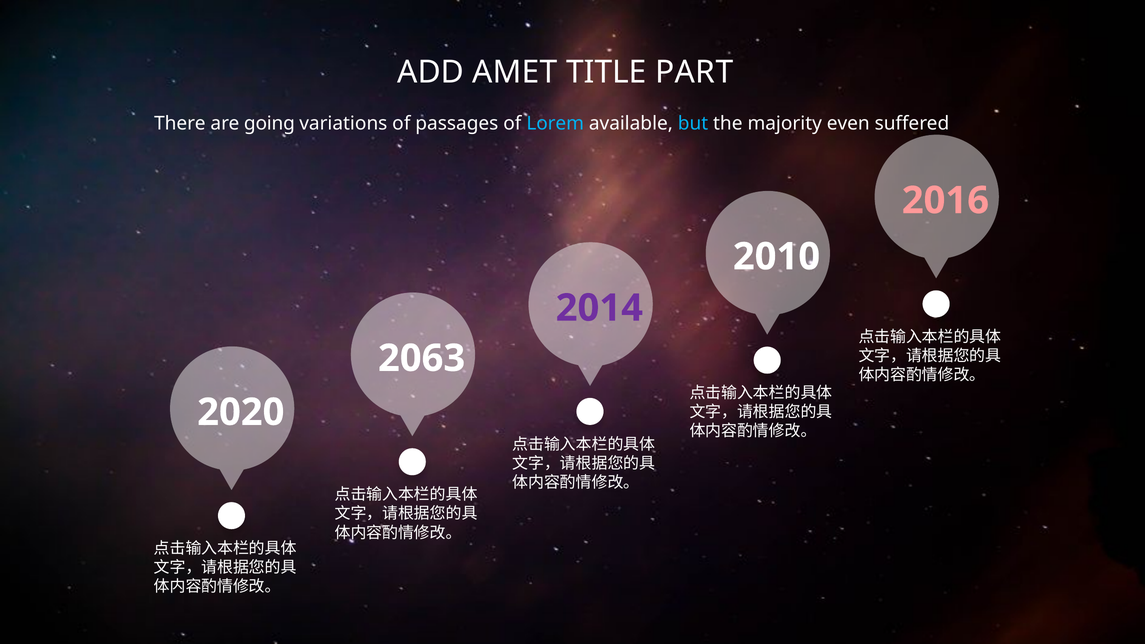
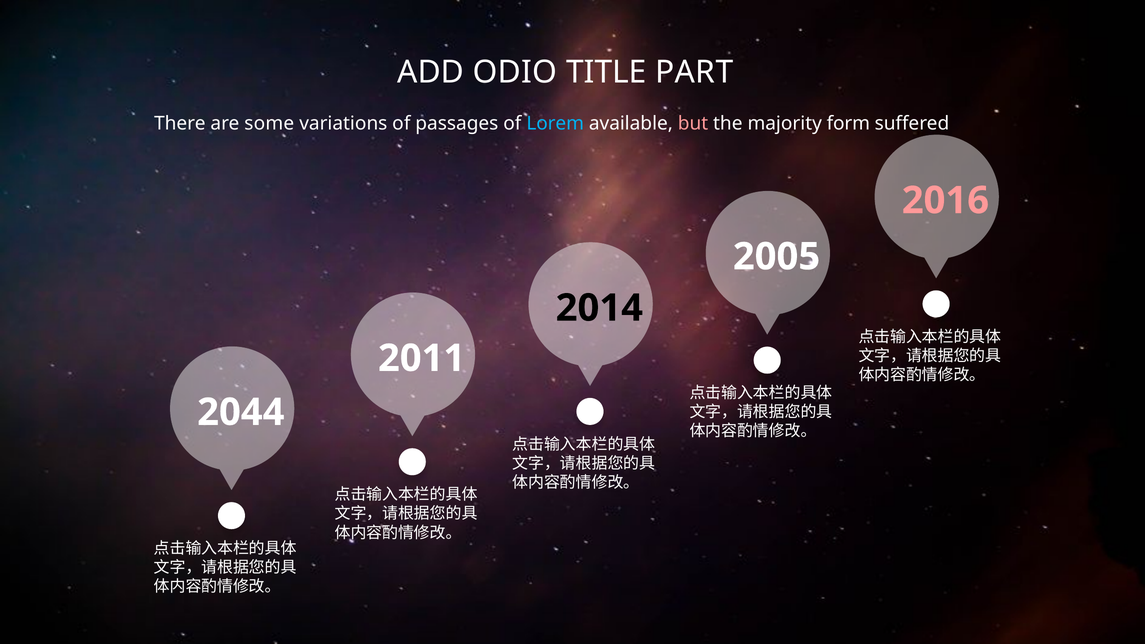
AMET: AMET -> ODIO (515, 72)
going: going -> some (269, 123)
but colour: light blue -> pink (693, 123)
even: even -> form (848, 123)
2010: 2010 -> 2005 (777, 257)
2014 colour: purple -> black (599, 308)
2063: 2063 -> 2011 (422, 358)
2020: 2020 -> 2044 (241, 412)
